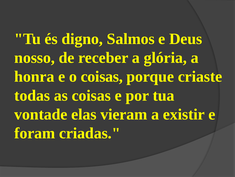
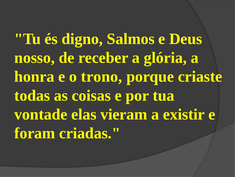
o coisas: coisas -> trono (102, 76)
